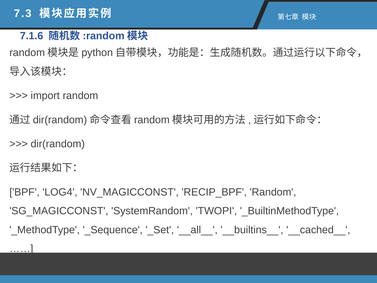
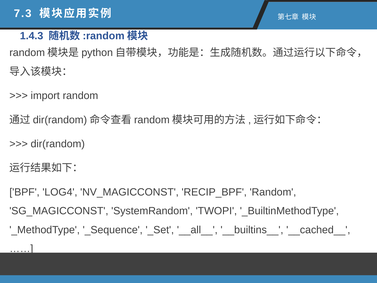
7.1.6: 7.1.6 -> 1.4.3 (32, 36)
